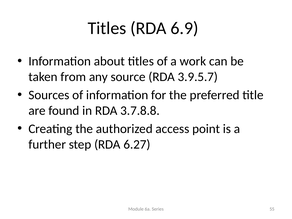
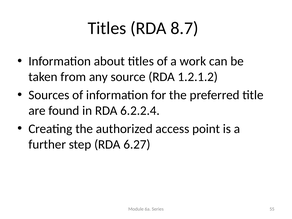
6.9: 6.9 -> 8.7 (184, 28)
3.9.5.7: 3.9.5.7 -> 1.2.1.2 (198, 77)
3.7.8.8: 3.7.8.8 -> 6.2.2.4 (140, 111)
